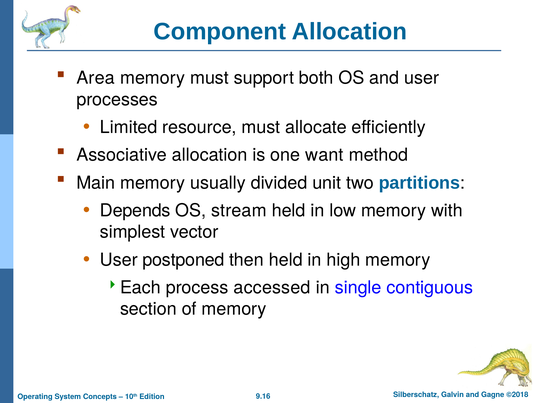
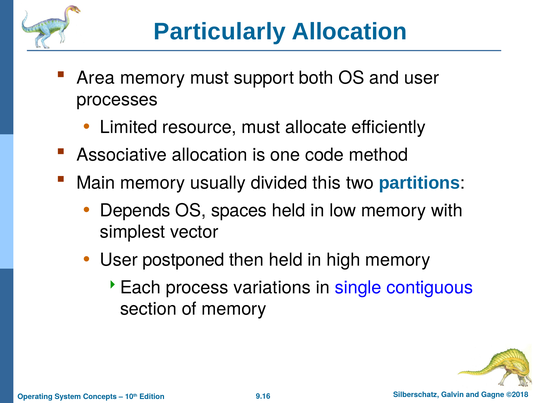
Component: Component -> Particularly (220, 32)
want: want -> code (325, 155)
unit: unit -> this (327, 183)
stream: stream -> spaces (239, 210)
accessed: accessed -> variations (272, 287)
